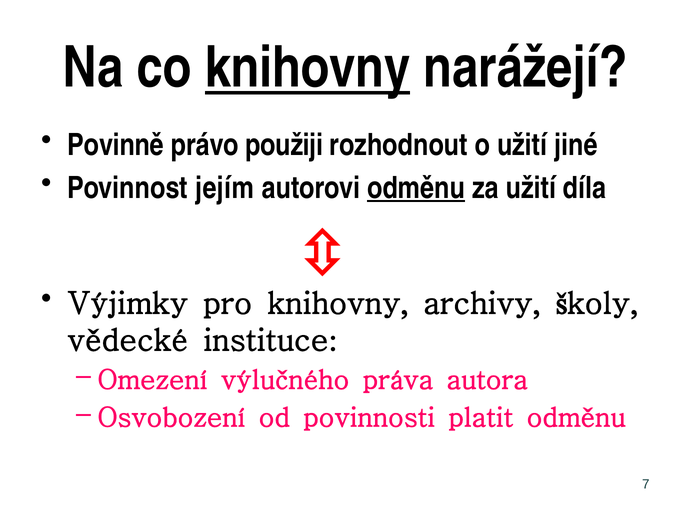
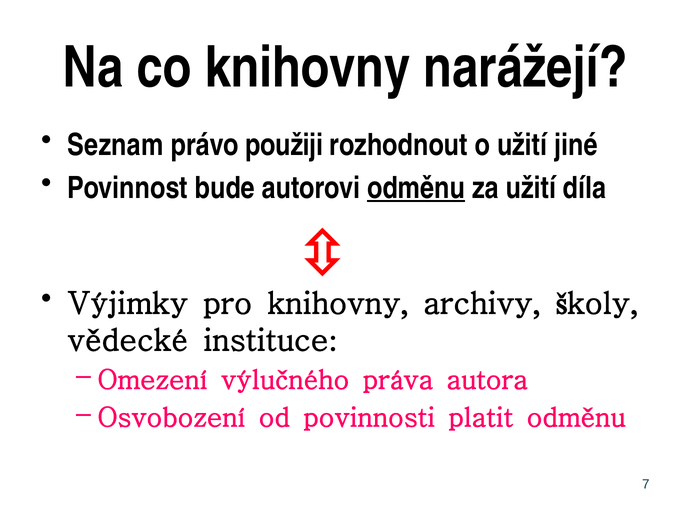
knihovny underline: present -> none (308, 68)
Povinně: Povinně -> Seznam (115, 145)
jejím: jejím -> bude (225, 188)
